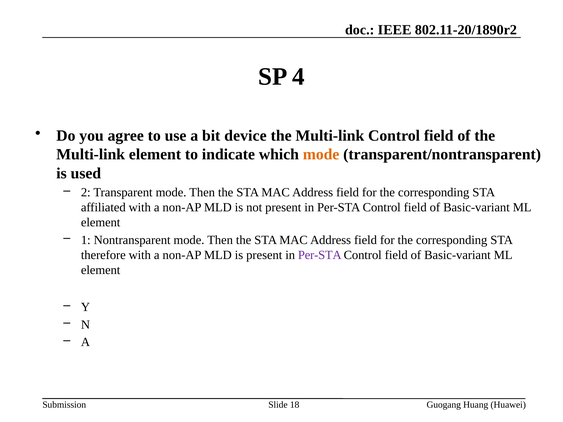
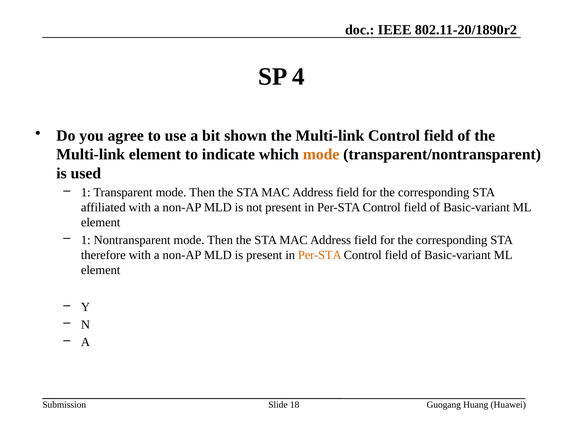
device: device -> shown (246, 136)
2: 2 -> 1 (86, 193)
Per-STA colour: purple -> orange (320, 255)
